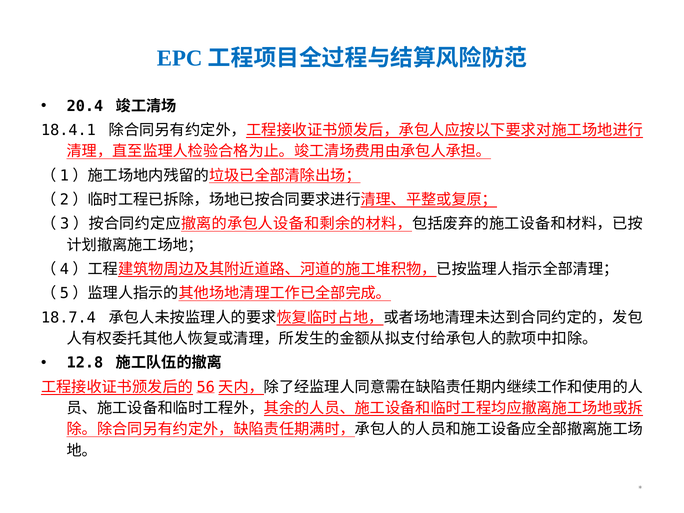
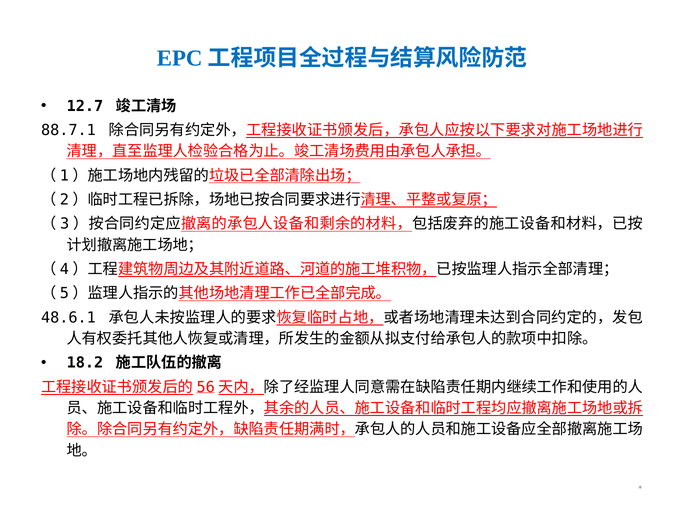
20.4: 20.4 -> 12.7 (85, 106)
18.4.1: 18.4.1 -> 88.7.1 (68, 130)
18.7.4: 18.7.4 -> 48.6.1 (68, 318)
12.8: 12.8 -> 18.2 (85, 363)
